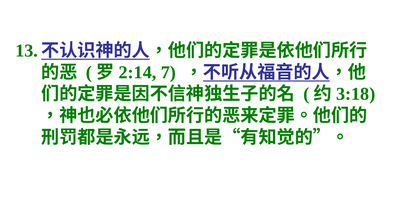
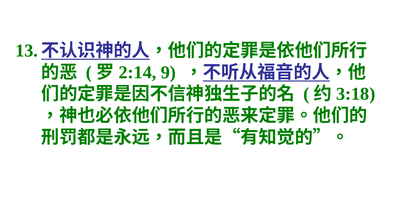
7: 7 -> 9 (168, 72)
